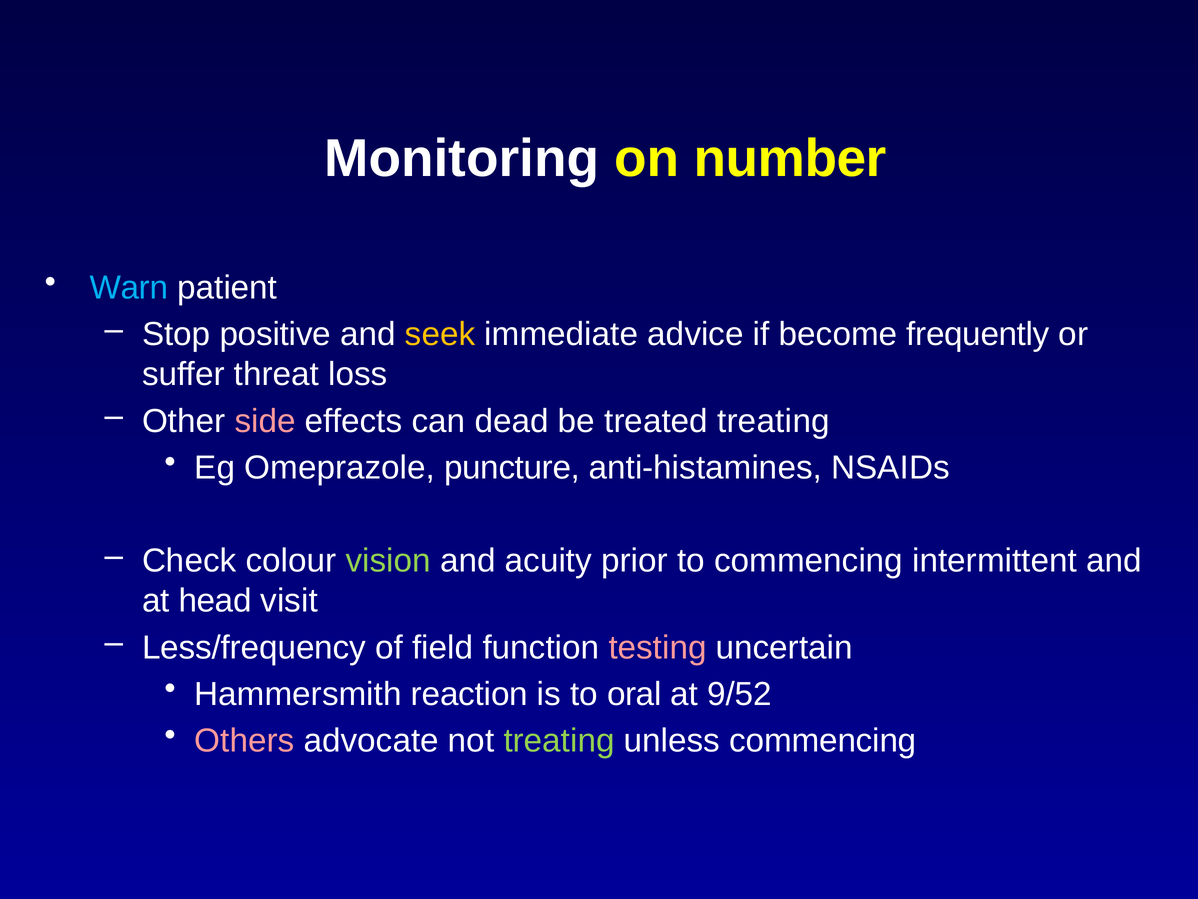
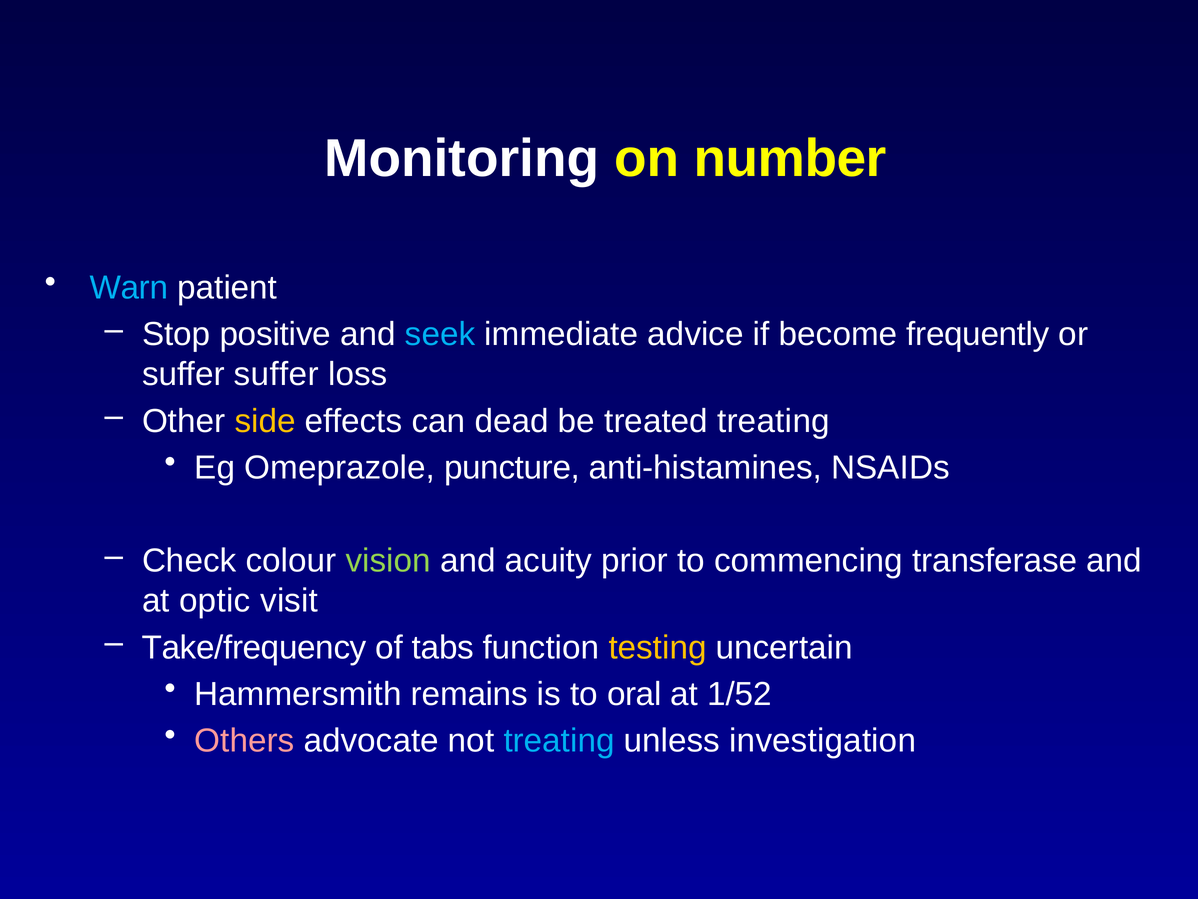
seek colour: yellow -> light blue (440, 334)
suffer threat: threat -> suffer (276, 374)
side colour: pink -> yellow (265, 421)
intermittent: intermittent -> transferase (995, 561)
head: head -> optic (215, 601)
Less/frequency: Less/frequency -> Take/frequency (254, 647)
field: field -> tabs (443, 647)
testing colour: pink -> yellow (658, 647)
reaction: reaction -> remains (469, 694)
9/52: 9/52 -> 1/52 (740, 694)
treating colour: light green -> light blue (559, 740)
unless commencing: commencing -> investigation (823, 740)
